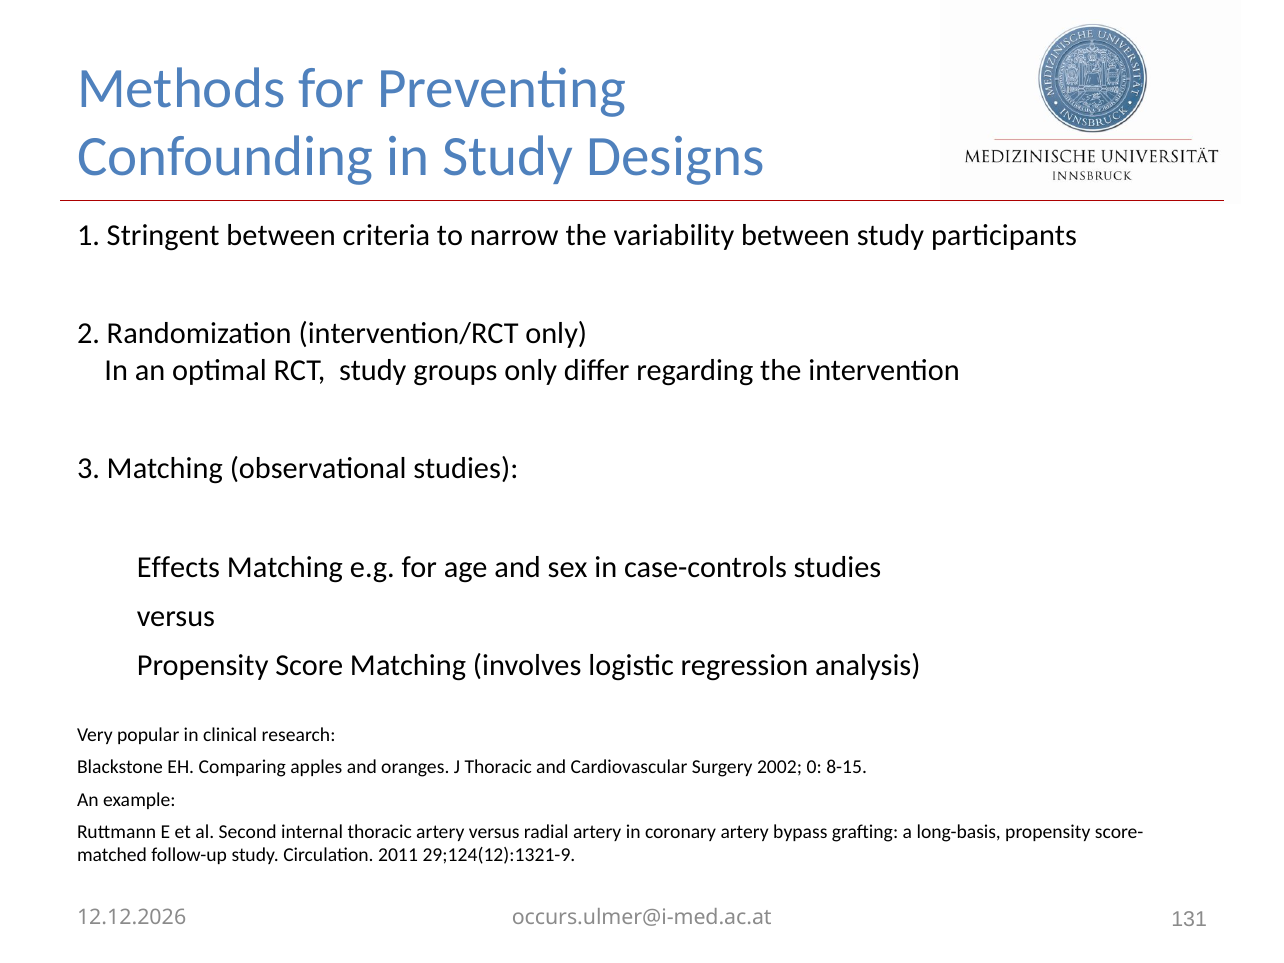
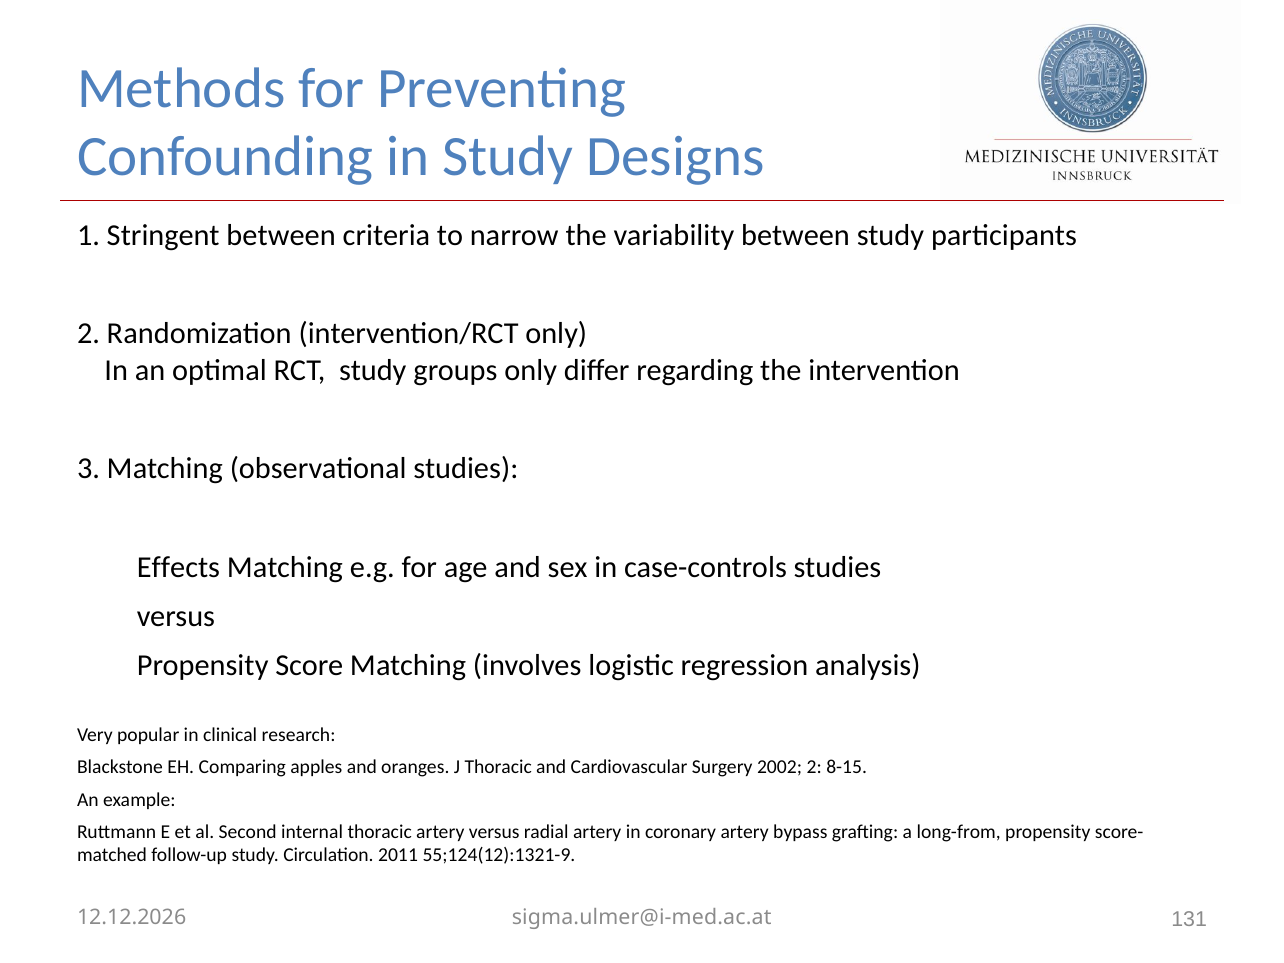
2002 0: 0 -> 2 (814, 767)
long-basis: long-basis -> long-from (959, 832)
29;124(12):1321-9: 29;124(12):1321-9 -> 55;124(12):1321-9 (499, 855)
occurs.ulmer@i-med.ac.at: occurs.ulmer@i-med.ac.at -> sigma.ulmer@i-med.ac.at (642, 918)
